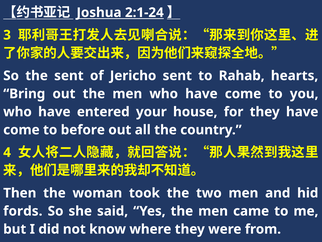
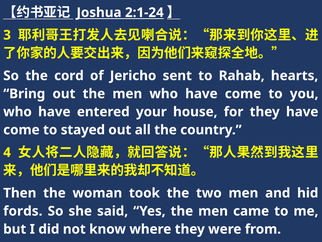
the sent: sent -> cord (69, 76)
before: before -> stayed (83, 130)
